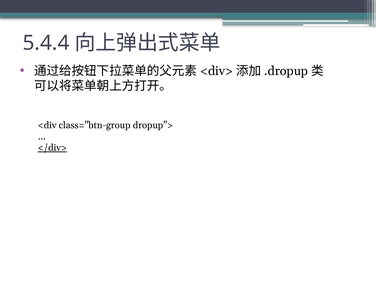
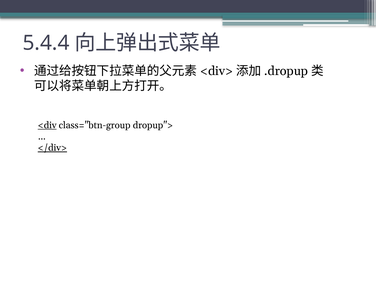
<div underline: none -> present (47, 125)
